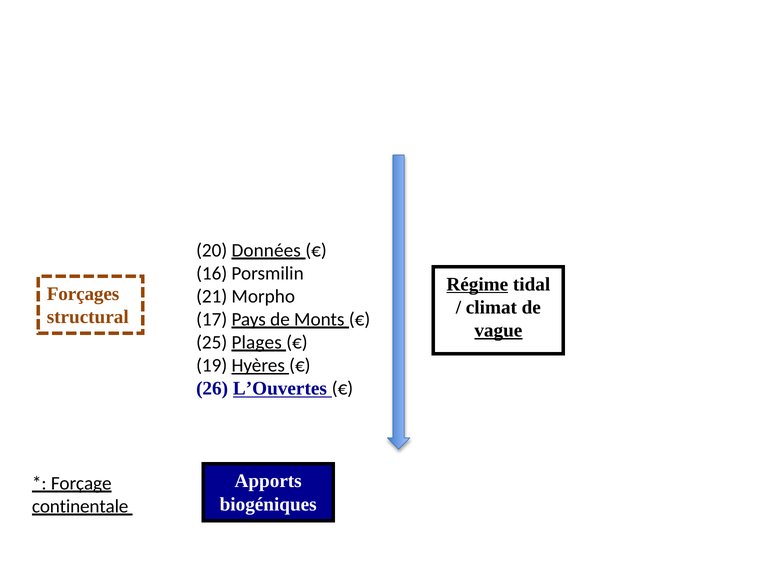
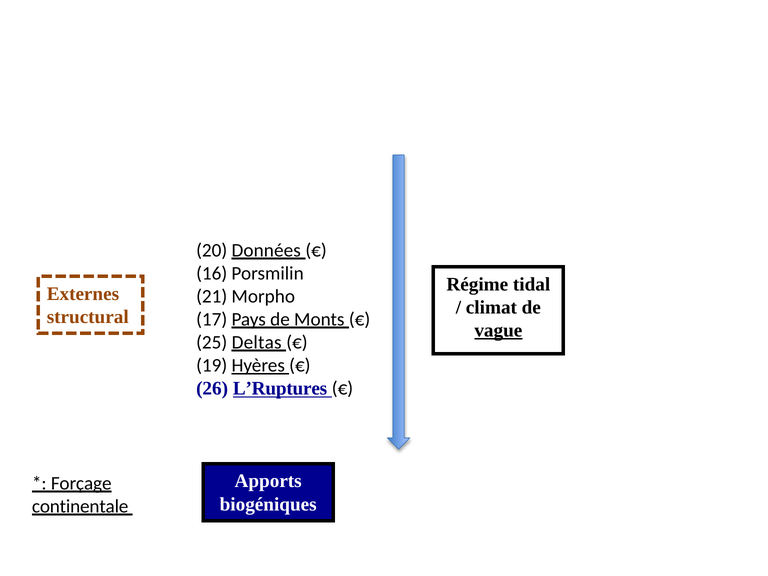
Régime underline: present -> none (477, 284)
Forçages: Forçages -> Externes (83, 294)
Plages: Plages -> Deltas (257, 342)
L’Ouvertes: L’Ouvertes -> L’Ruptures (280, 388)
